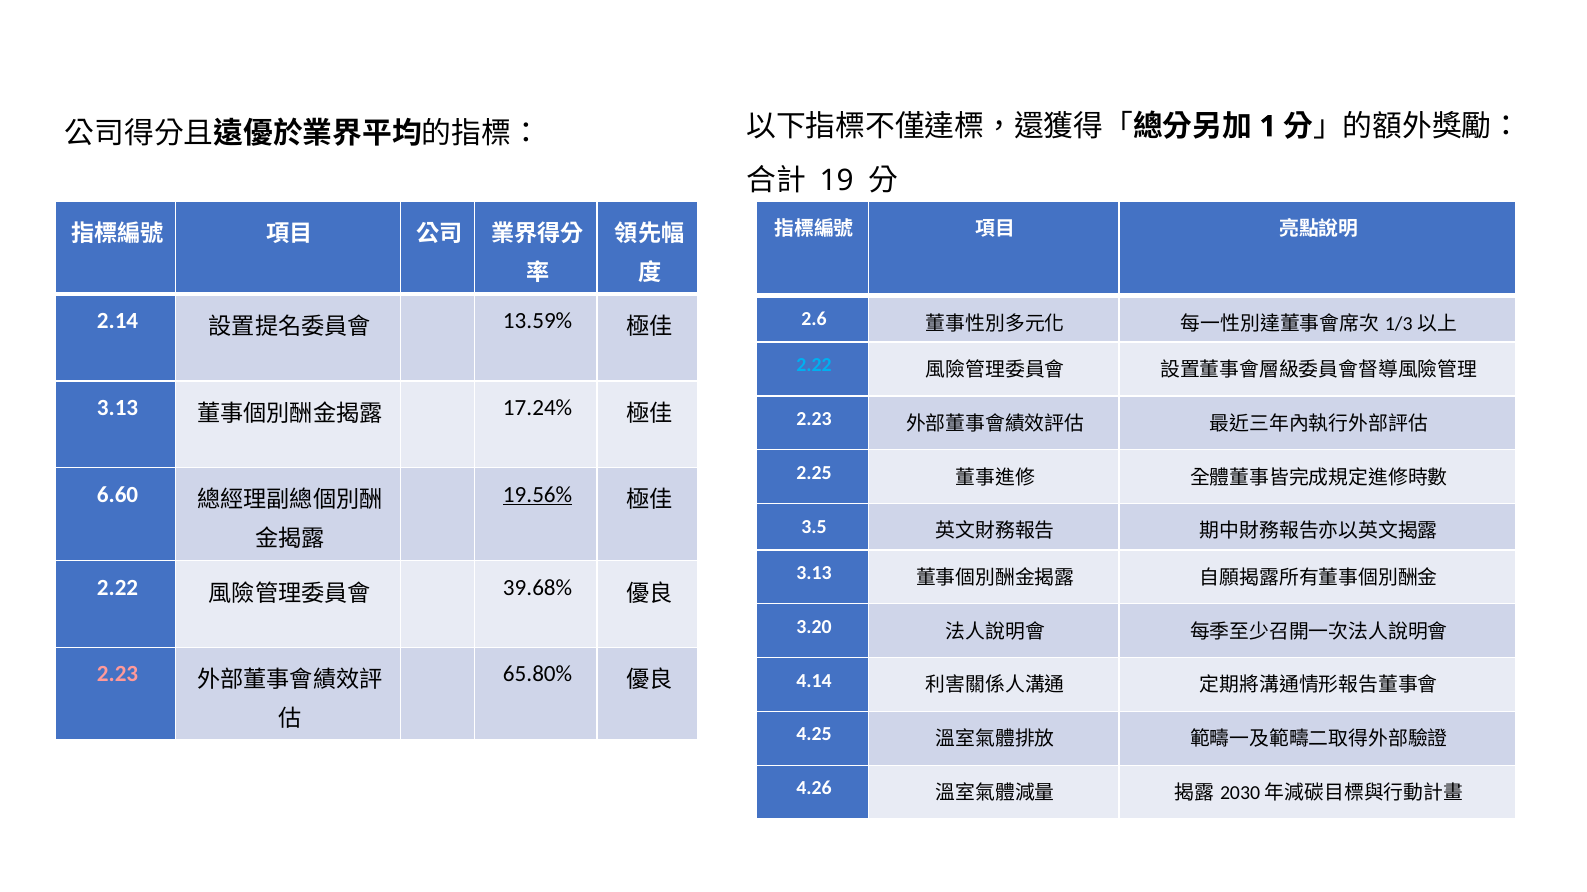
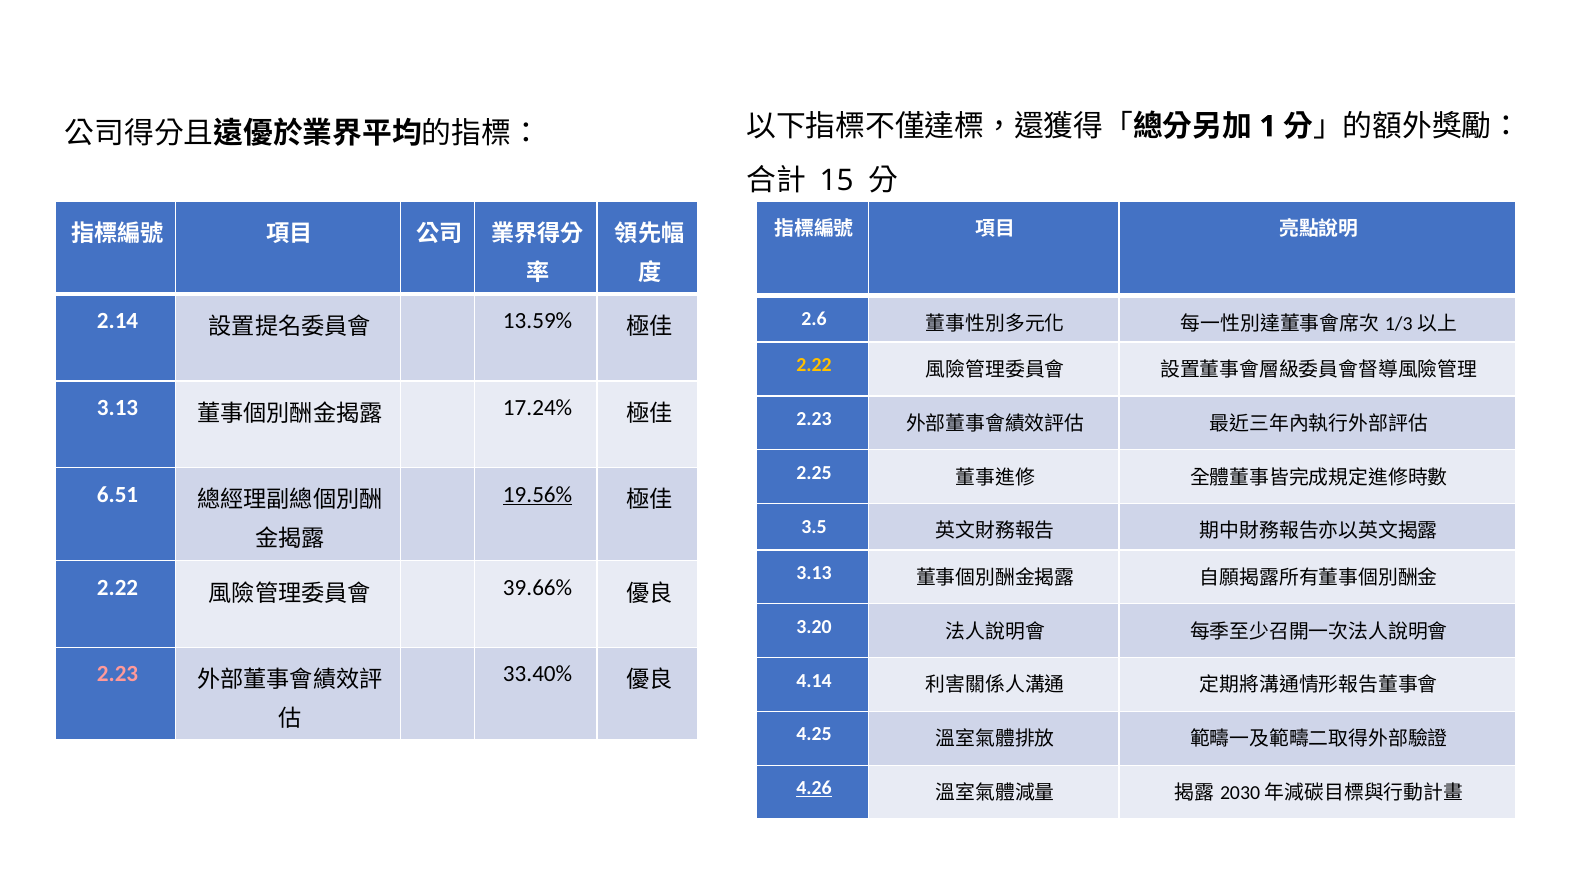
19: 19 -> 15 (837, 181)
2.22 colour: light blue -> yellow (814, 365)
6.60: 6.60 -> 6.51 (118, 495)
39.68%: 39.68% -> 39.66% (538, 588)
65.80%: 65.80% -> 33.40% (538, 675)
4.26 underline: none -> present (814, 789)
